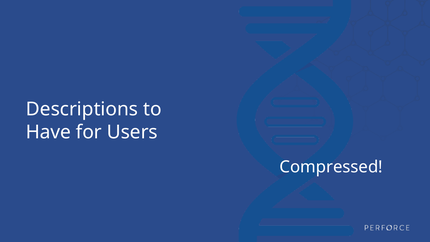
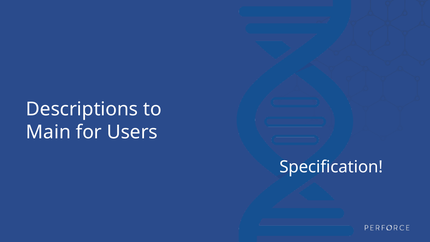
Have: Have -> Main (48, 132)
Compressed: Compressed -> Specification (331, 167)
